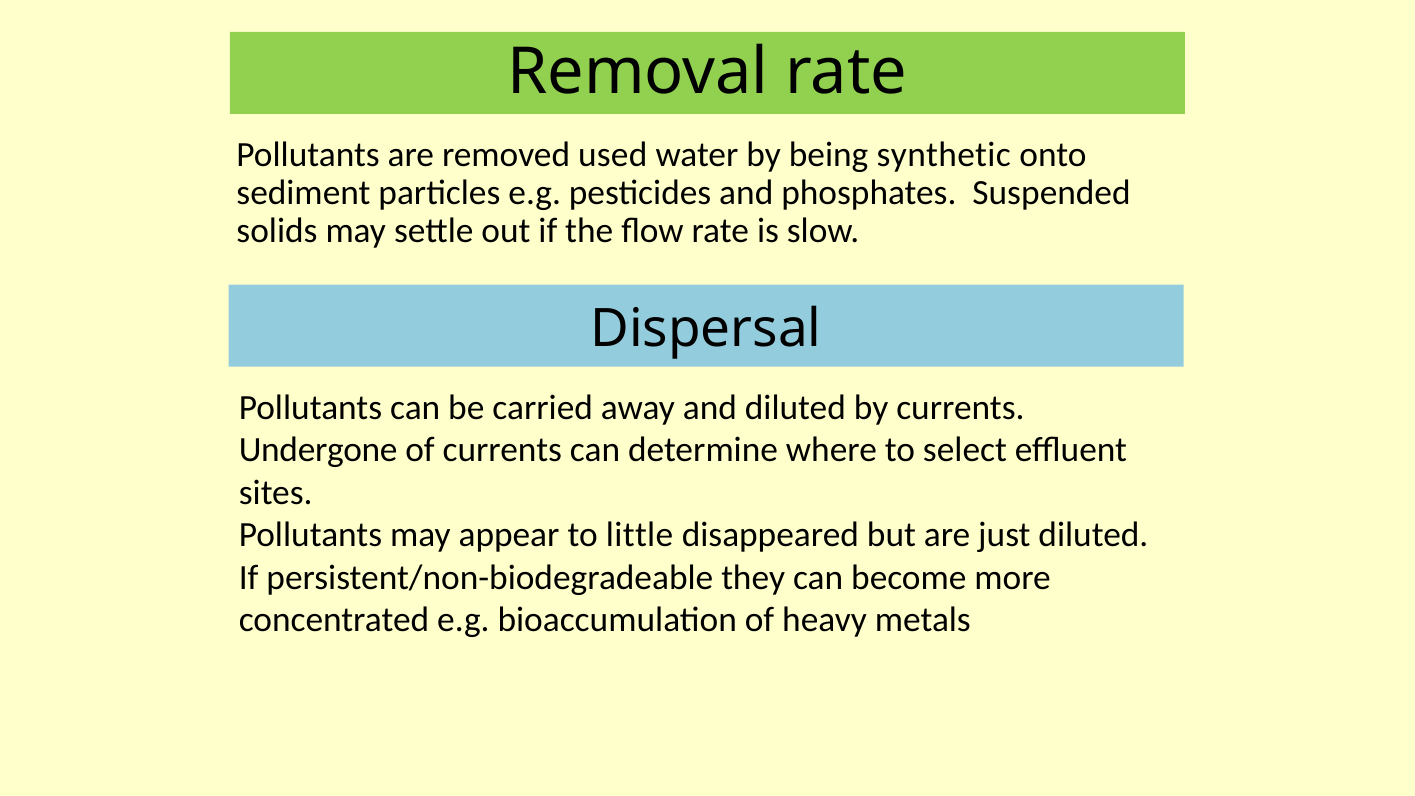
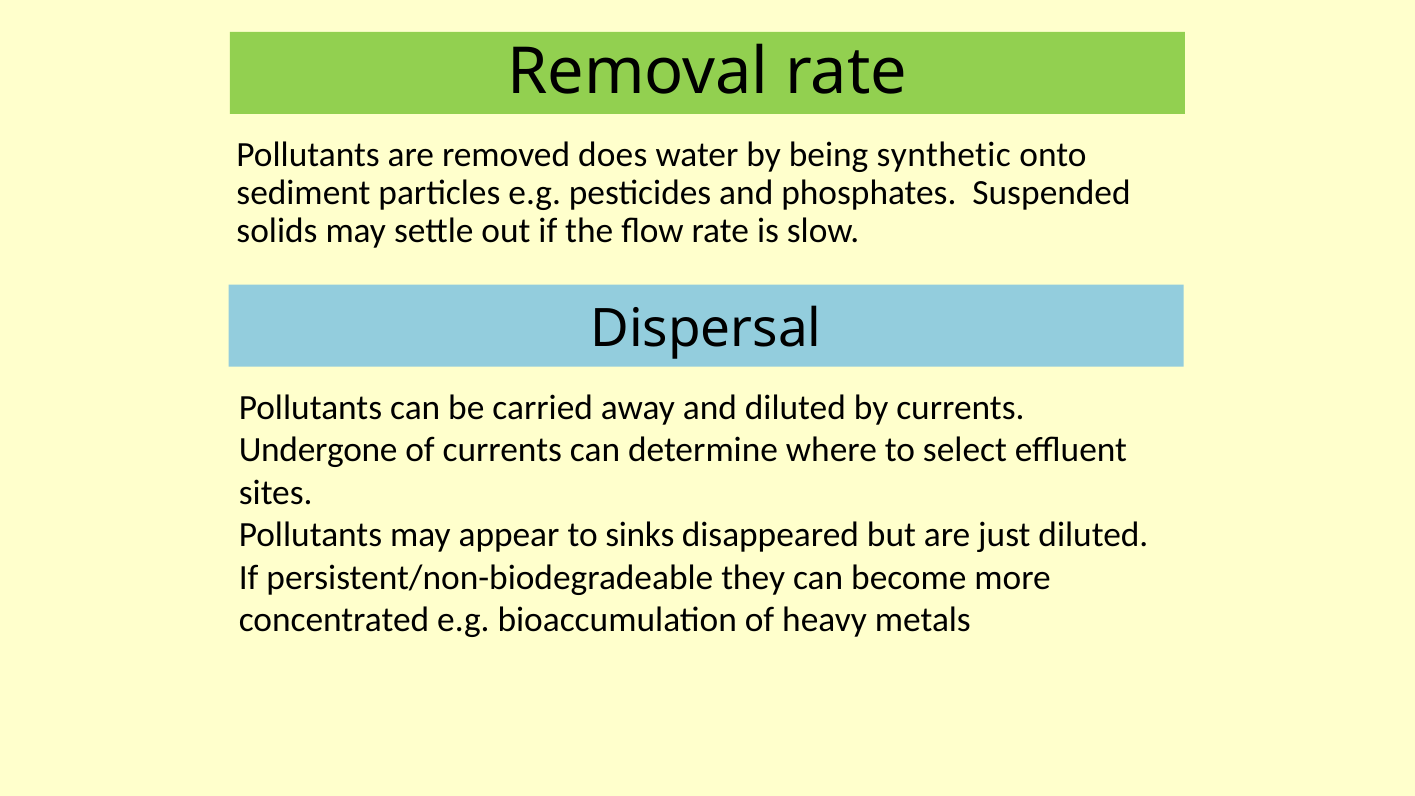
used: used -> does (613, 155)
little: little -> sinks (640, 535)
